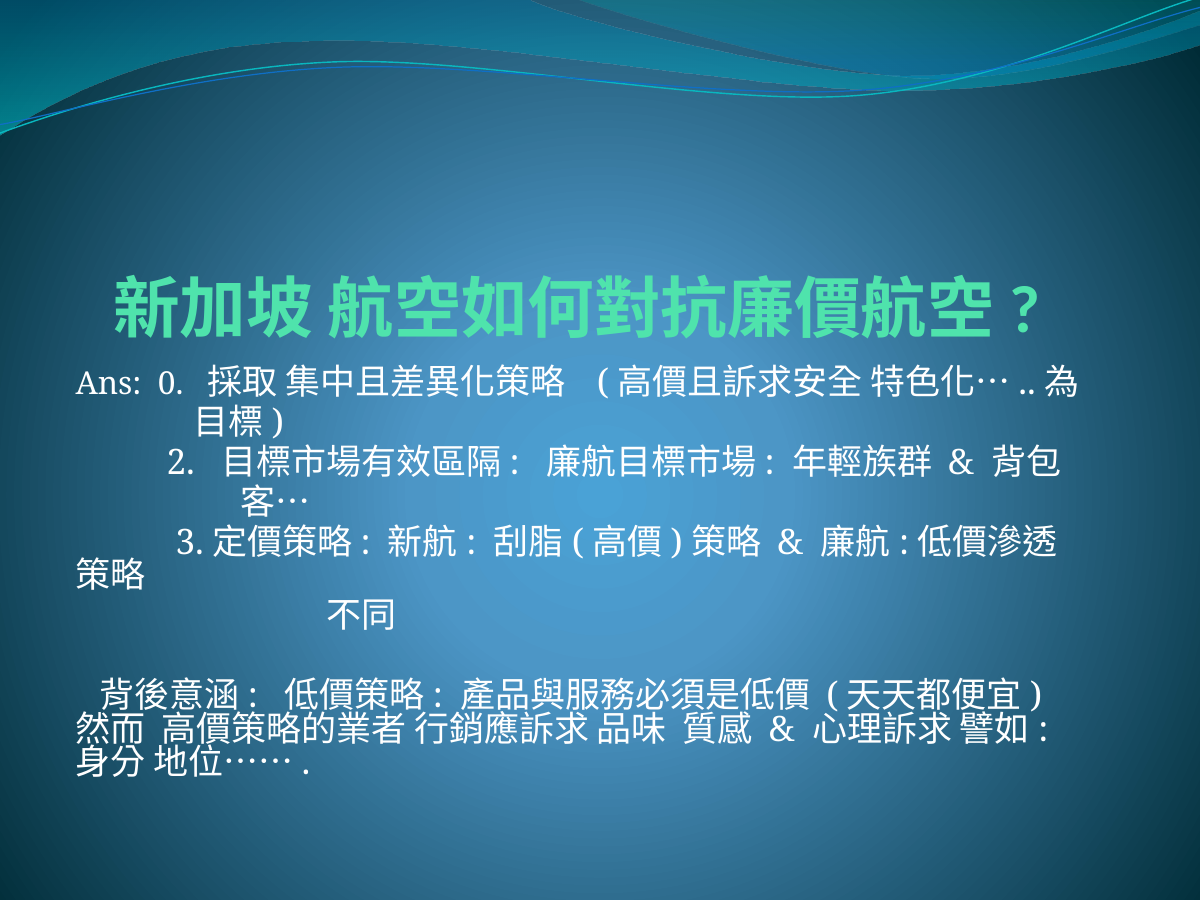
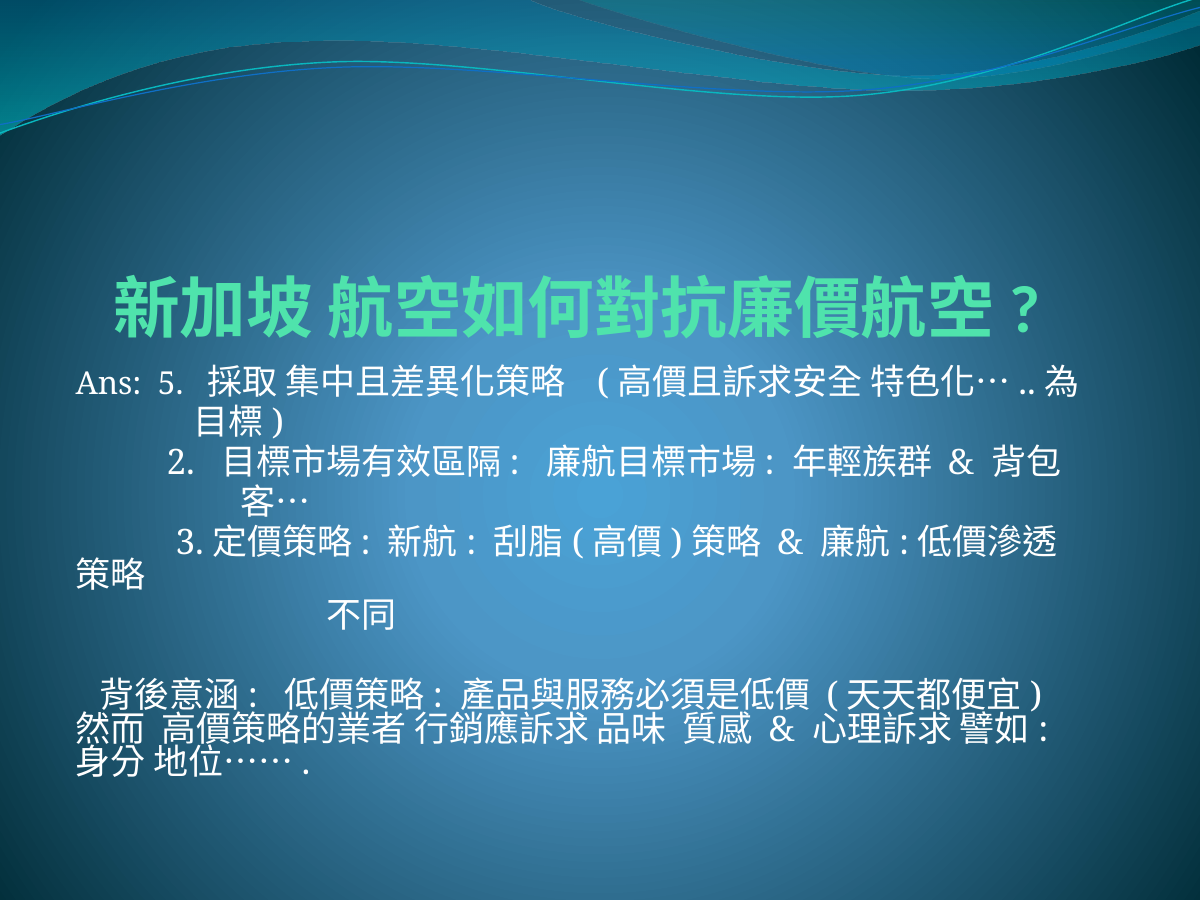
0: 0 -> 5 (171, 384)
